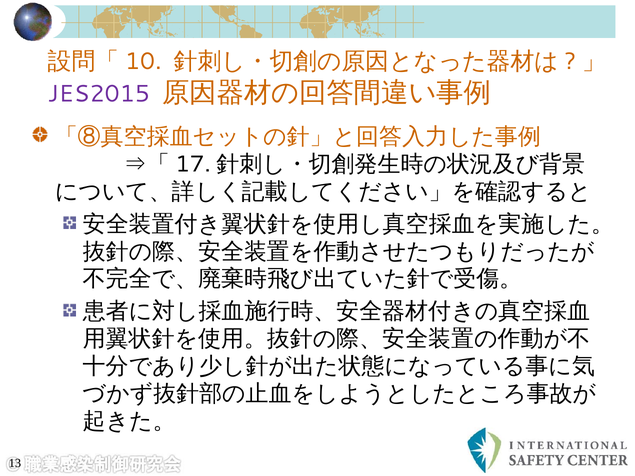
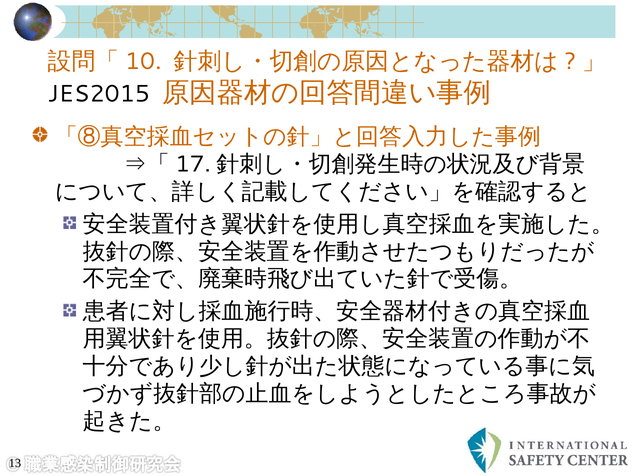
JES2015 colour: purple -> black (99, 94)
